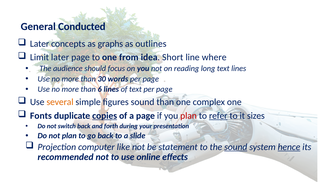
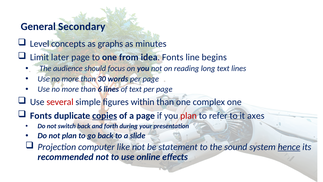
Conducted: Conducted -> Secondary (82, 26)
Later: Later -> Level (40, 44)
outlines: outlines -> minutes (151, 44)
idea Short: Short -> Fonts (173, 57)
where: where -> begins (214, 57)
several colour: orange -> red (60, 102)
figures sound: sound -> within (143, 102)
refer underline: present -> none (218, 115)
sizes: sizes -> axes (256, 115)
sound underline: present -> none (236, 147)
